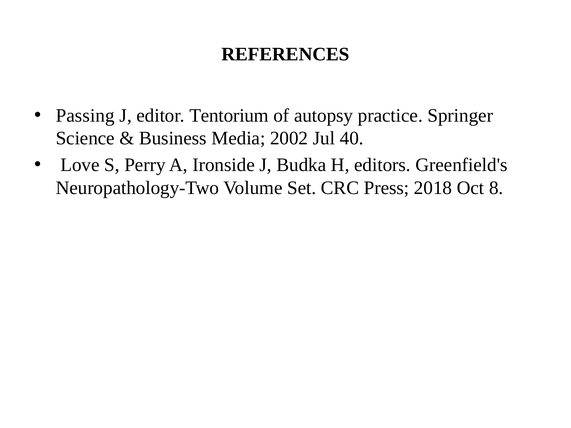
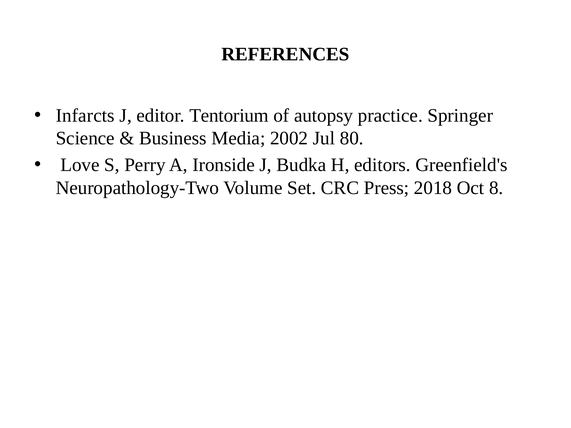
Passing: Passing -> Infarcts (85, 116)
40: 40 -> 80 (352, 138)
